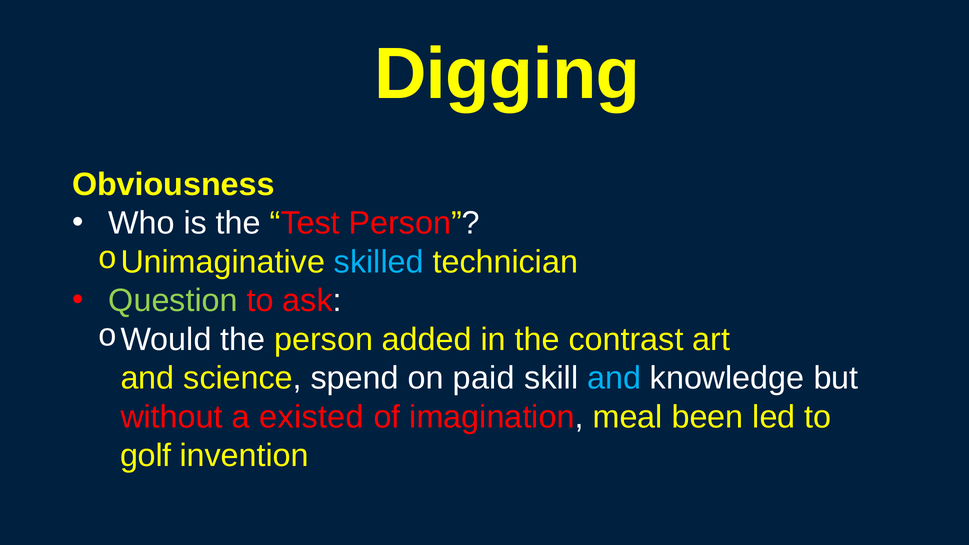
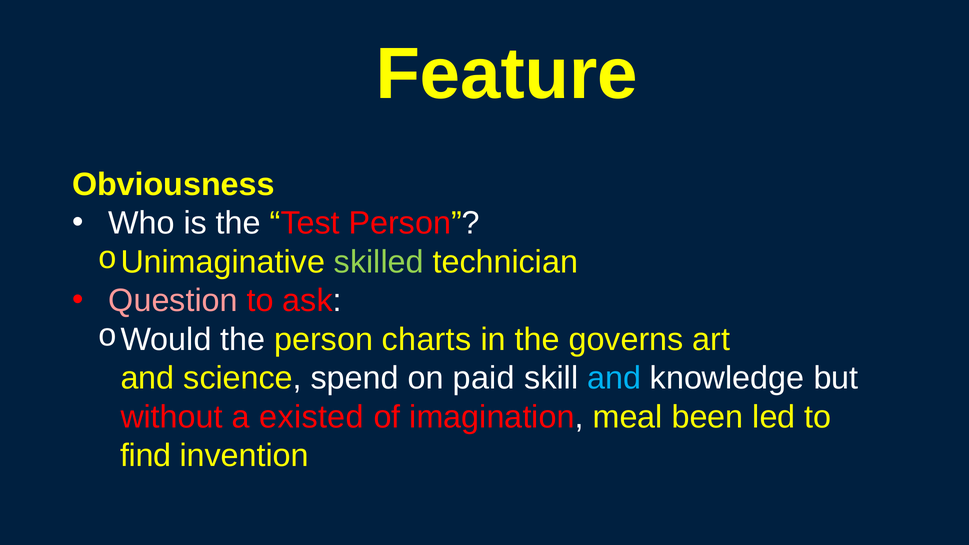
Digging: Digging -> Feature (507, 74)
skilled colour: light blue -> light green (379, 262)
Question colour: light green -> pink (173, 301)
added: added -> charts (427, 340)
contrast: contrast -> governs (626, 340)
golf: golf -> find (146, 456)
